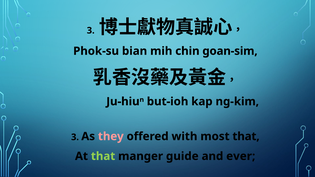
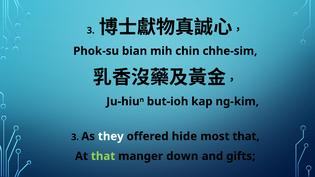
goan-sim: goan-sim -> chhe-sim (230, 51)
they colour: pink -> white (111, 136)
with: with -> hide (184, 136)
guide: guide -> down (182, 156)
ever: ever -> gifts (241, 156)
